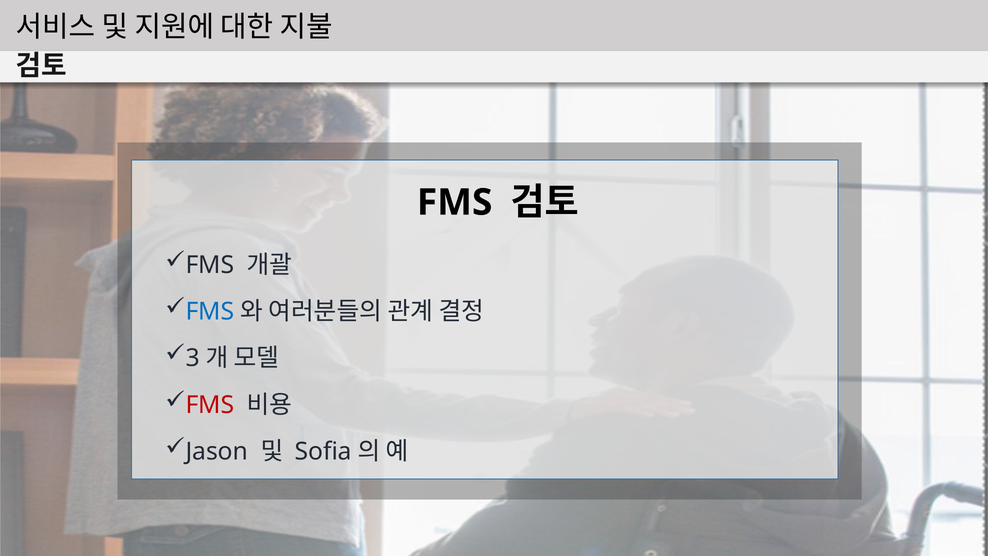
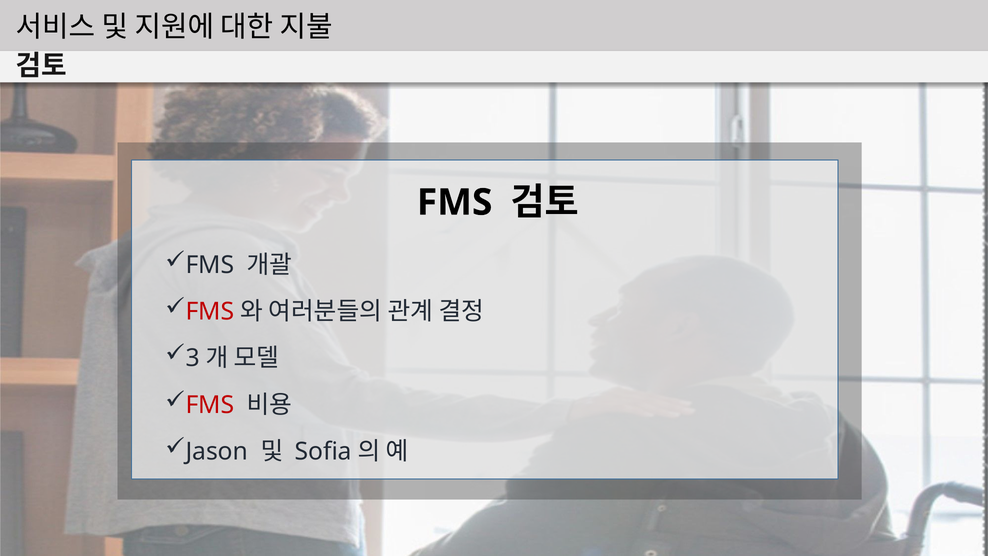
FMS colour: blue -> red (210, 312)
